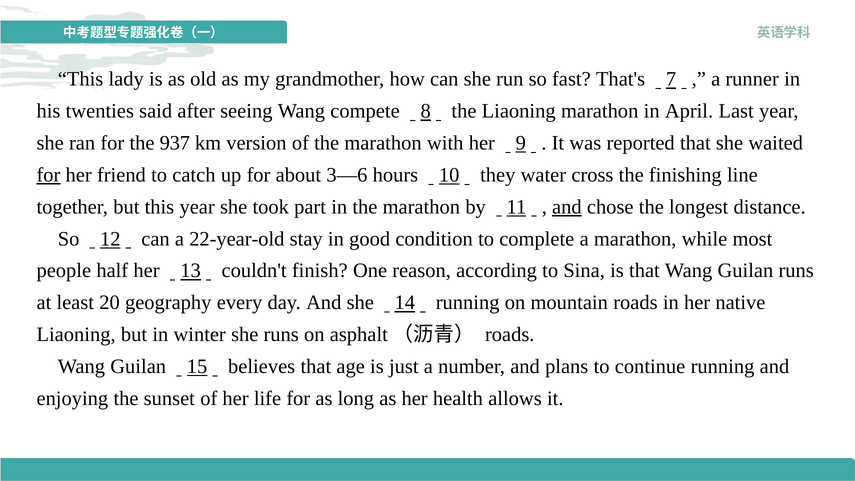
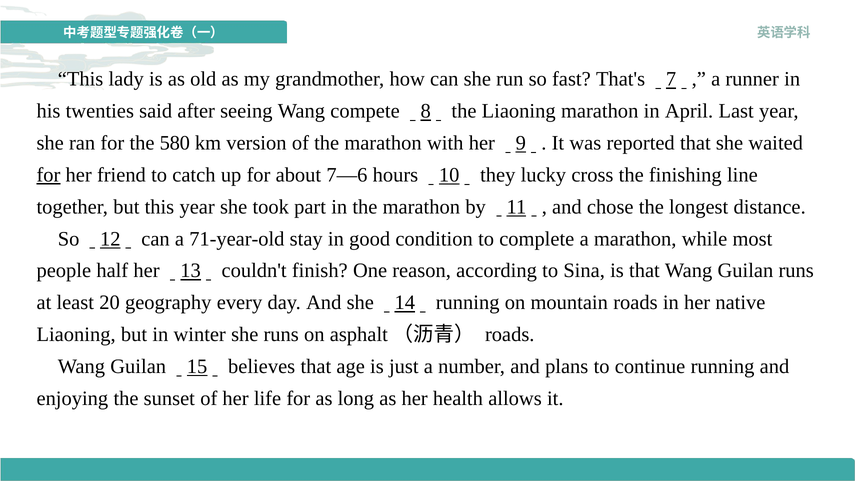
937: 937 -> 580 (175, 143)
3—6: 3—6 -> 7—6 (347, 175)
water: water -> lucky (543, 175)
and underline: present -> none (567, 207)
22-year-old: 22-year-old -> 71-year-old (237, 239)
